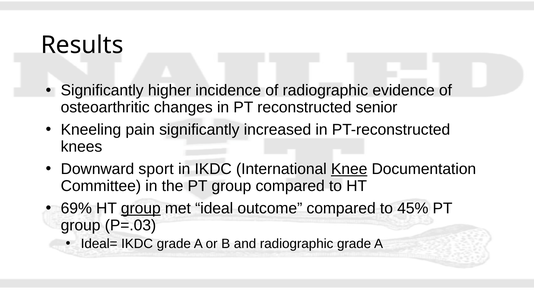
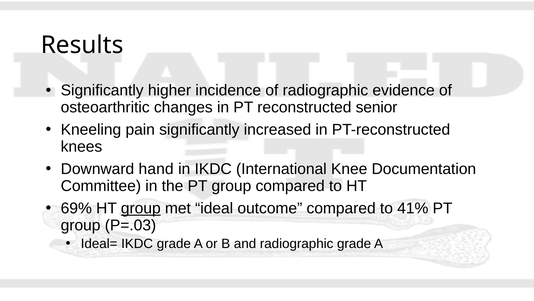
sport: sport -> hand (156, 169)
Knee underline: present -> none (349, 169)
45%: 45% -> 41% (413, 208)
